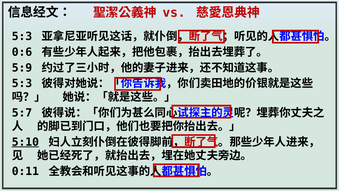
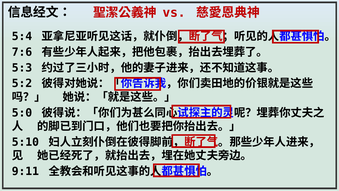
5:3: 5:3 -> 5:4 (22, 36)
0:6: 0:6 -> 7:6 (22, 52)
5:9: 5:9 -> 5:3 (22, 68)
5:3: 5:3 -> 5:2 (22, 83)
5:7: 5:7 -> 5:0 (22, 113)
5:10 underline: present -> none (25, 142)
0:11: 0:11 -> 9:11 (25, 171)
